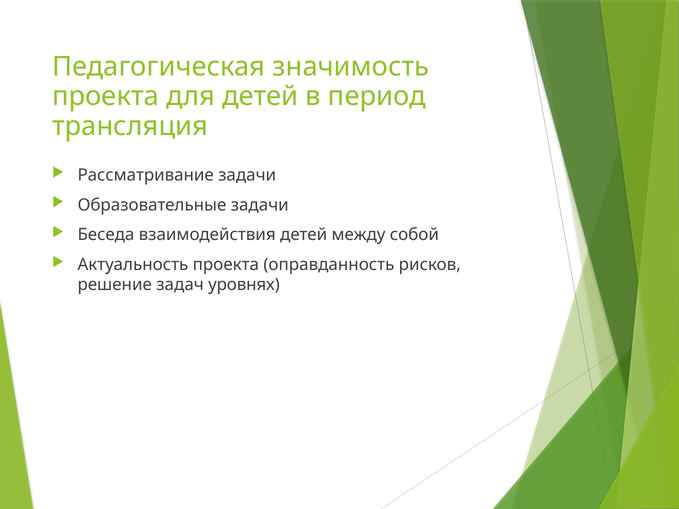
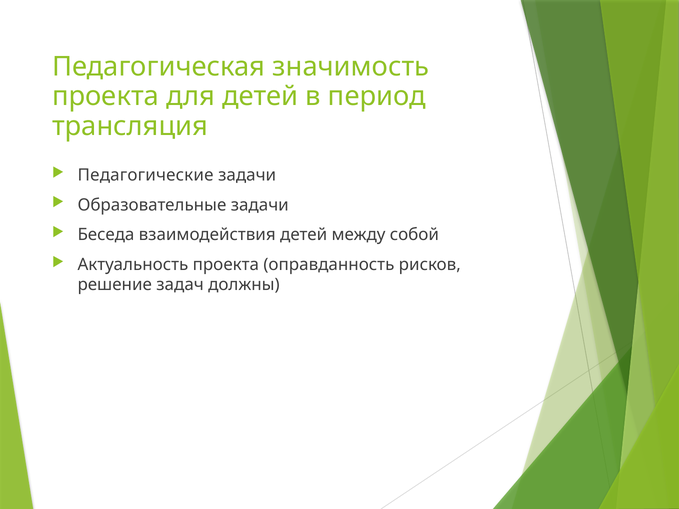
Рассматривание: Рассматривание -> Педагогические (146, 175)
уровнях: уровнях -> должны (244, 285)
